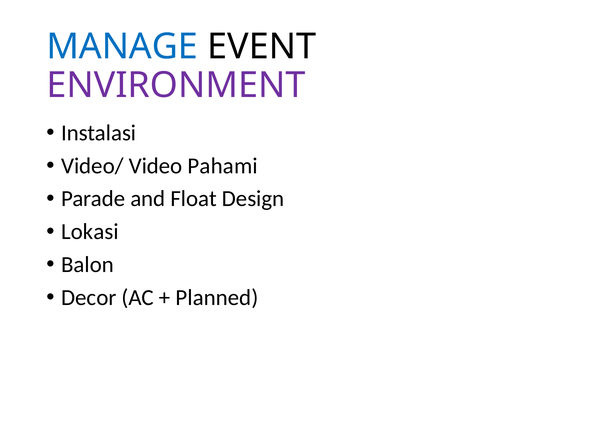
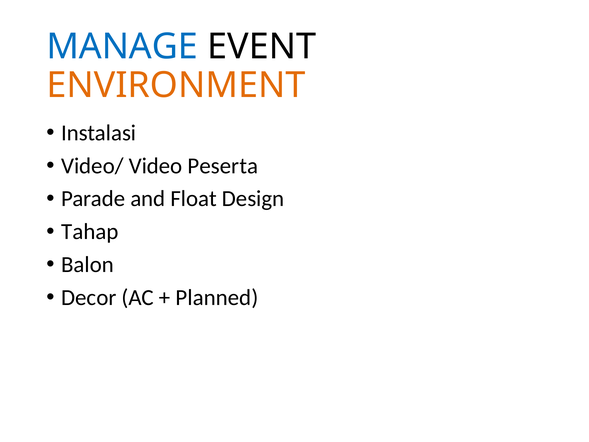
ENVIRONMENT colour: purple -> orange (176, 85)
Pahami: Pahami -> Peserta (223, 166)
Lokasi: Lokasi -> Tahap (90, 232)
